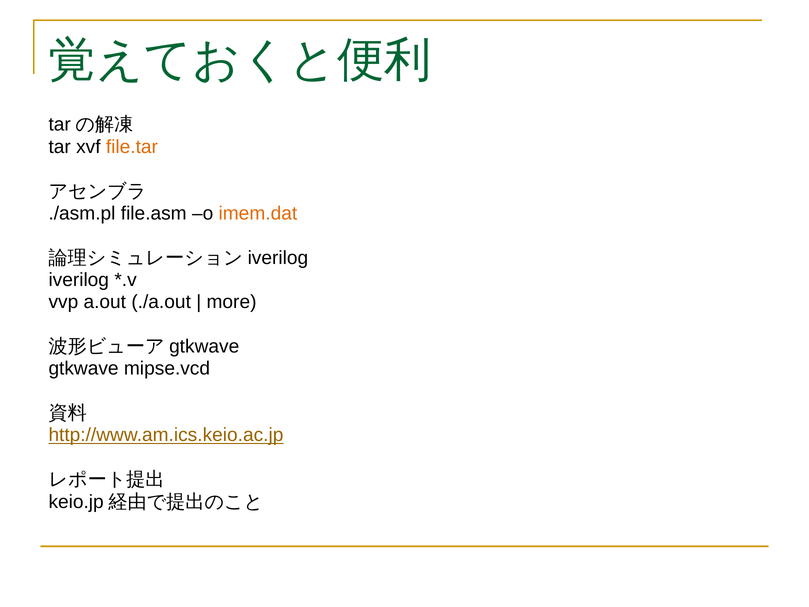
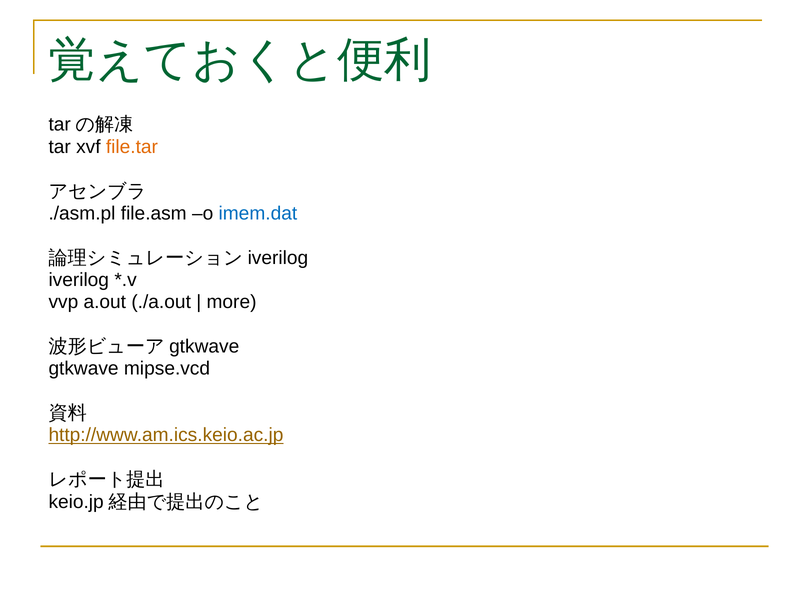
imem.dat colour: orange -> blue (258, 213)
